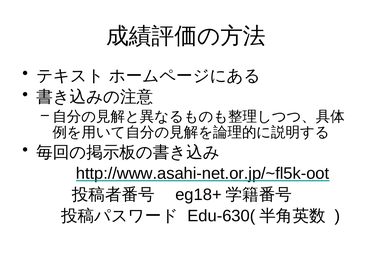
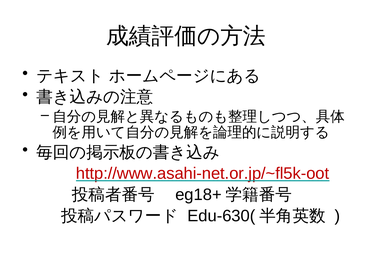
http://www.asahi-net.or.jp/~fl5k-oot colour: black -> red (203, 173)
